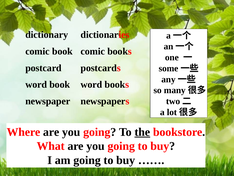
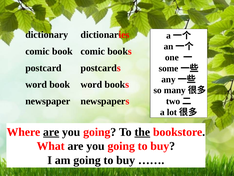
are underline: none -> present (51, 132)
